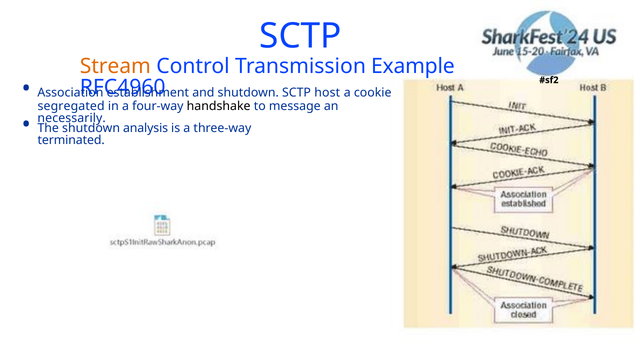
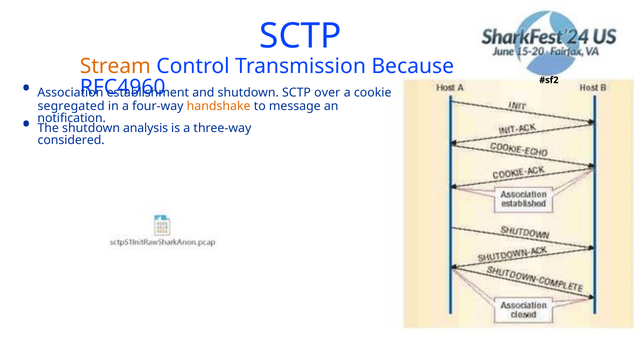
Example: Example -> Because (413, 66)
host: host -> over (327, 93)
handshake colour: black -> orange (219, 106)
necessarily: necessarily -> notification (72, 118)
terminated: terminated -> considered (71, 140)
